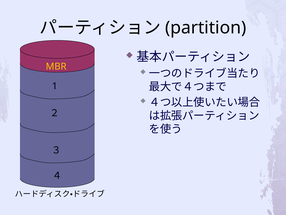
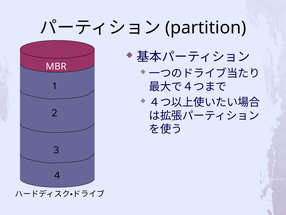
MBR colour: yellow -> white (56, 66)
